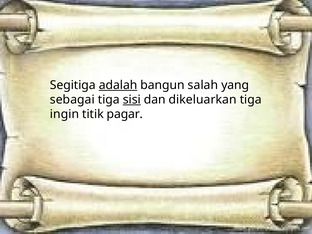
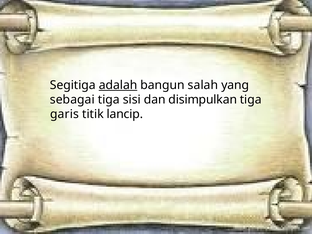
sisi underline: present -> none (132, 100)
dikeluarkan: dikeluarkan -> disimpulkan (203, 100)
ingin: ingin -> garis (64, 114)
pagar: pagar -> lancip (125, 114)
